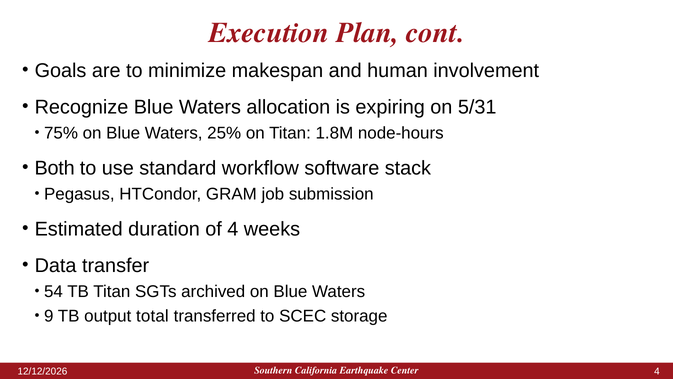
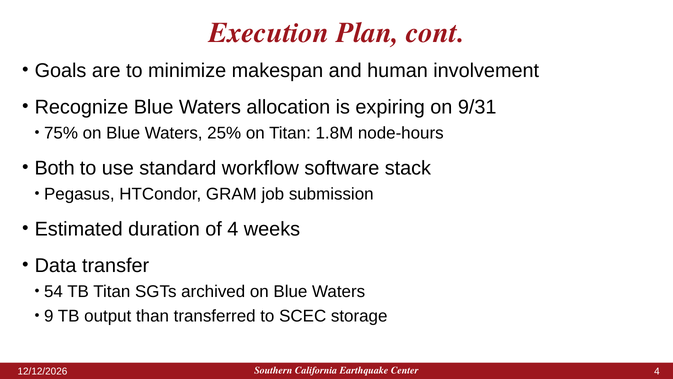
5/31: 5/31 -> 9/31 (477, 107)
total: total -> than (152, 316)
